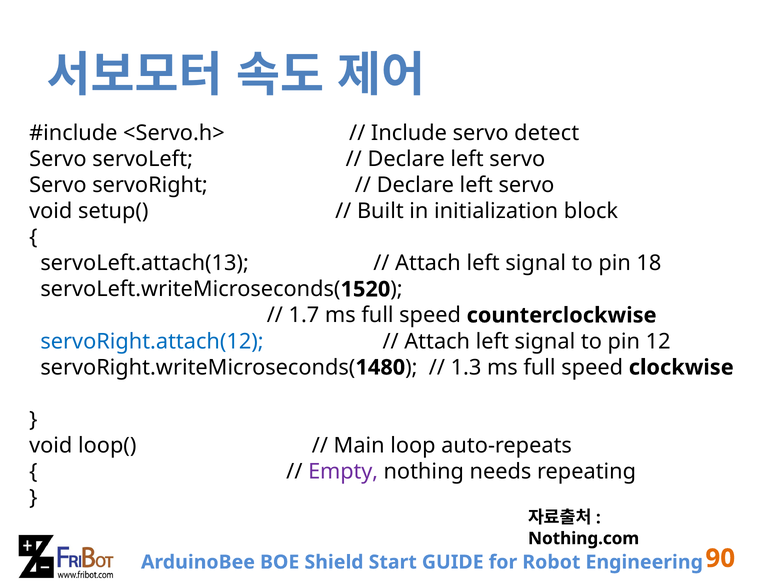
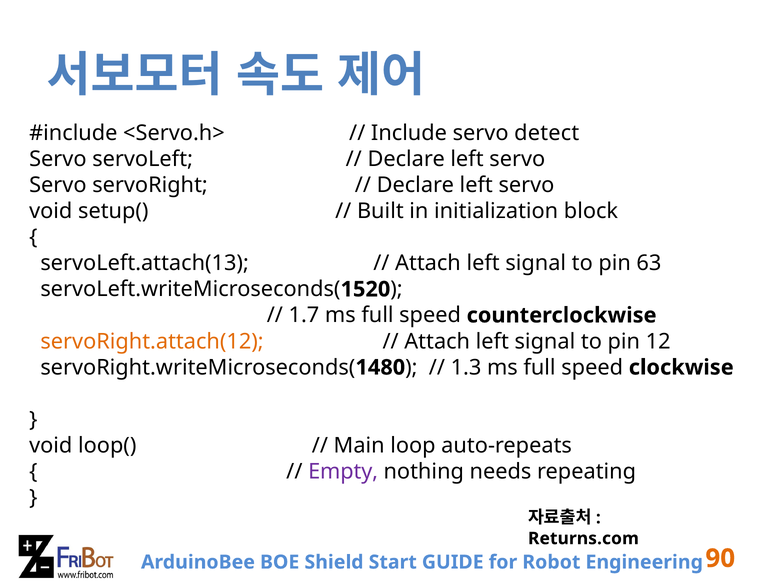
18: 18 -> 63 (649, 263)
servoRight.attach(12 colour: blue -> orange (152, 342)
Nothing.com: Nothing.com -> Returns.com (583, 539)
